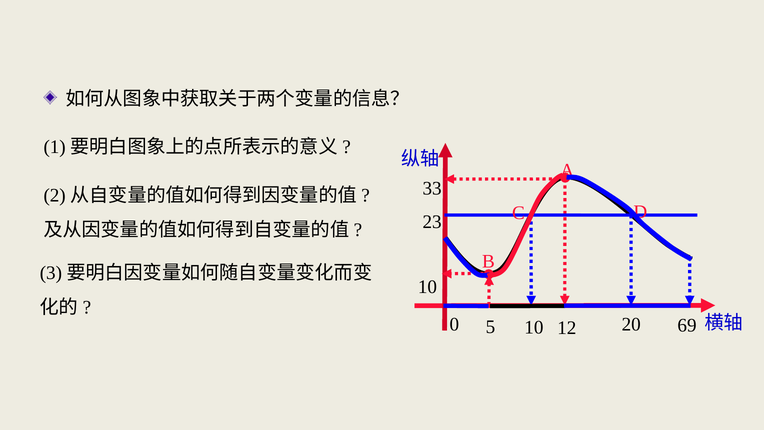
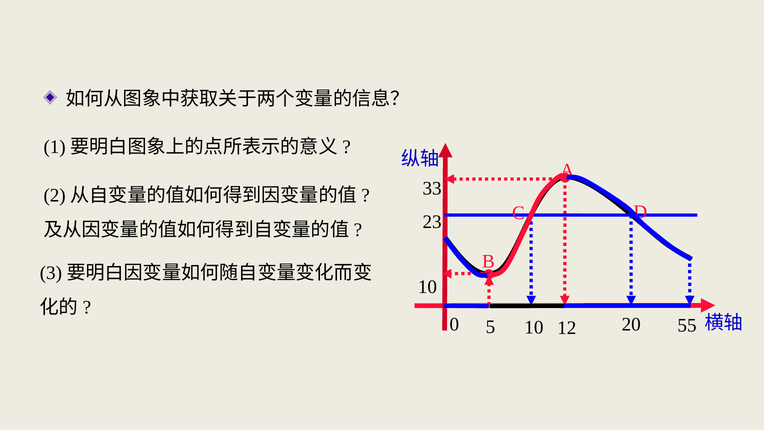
69: 69 -> 55 (687, 325)
